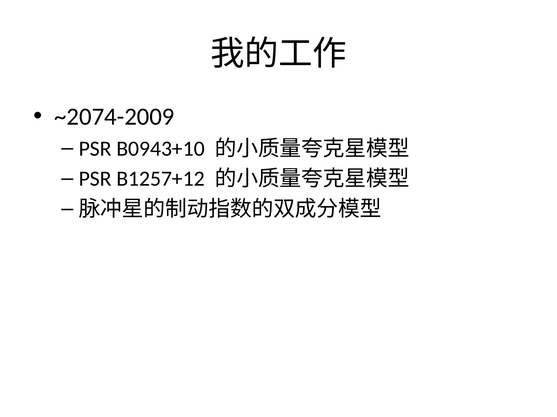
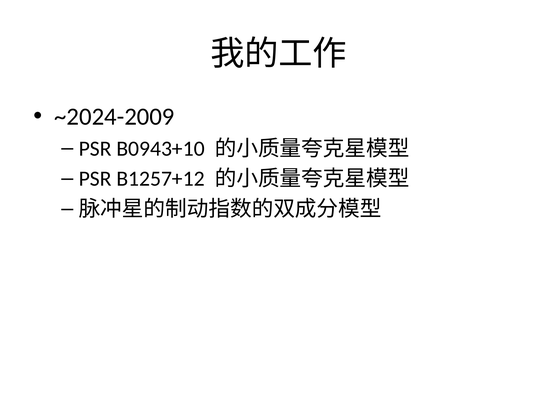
~2074-2009: ~2074-2009 -> ~2024-2009 (114, 117)
